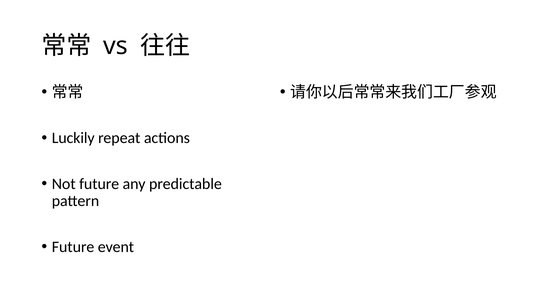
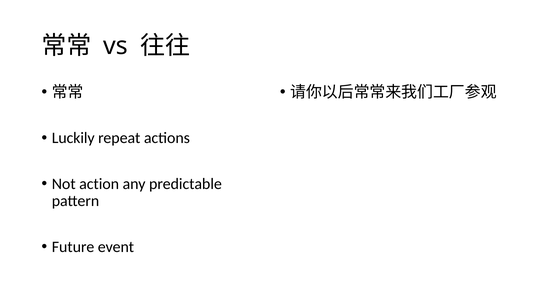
Not future: future -> action (99, 184)
